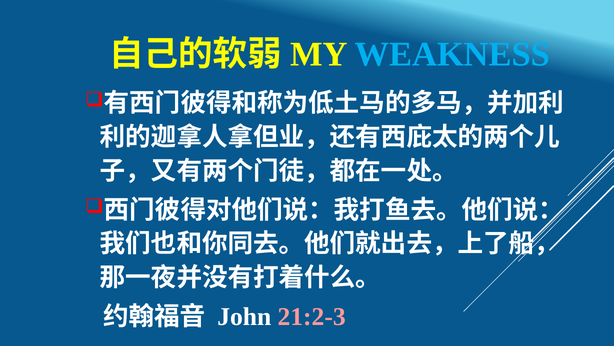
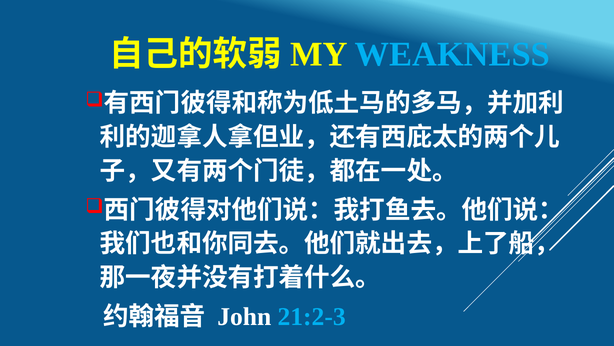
21:2-3 colour: pink -> light blue (312, 316)
